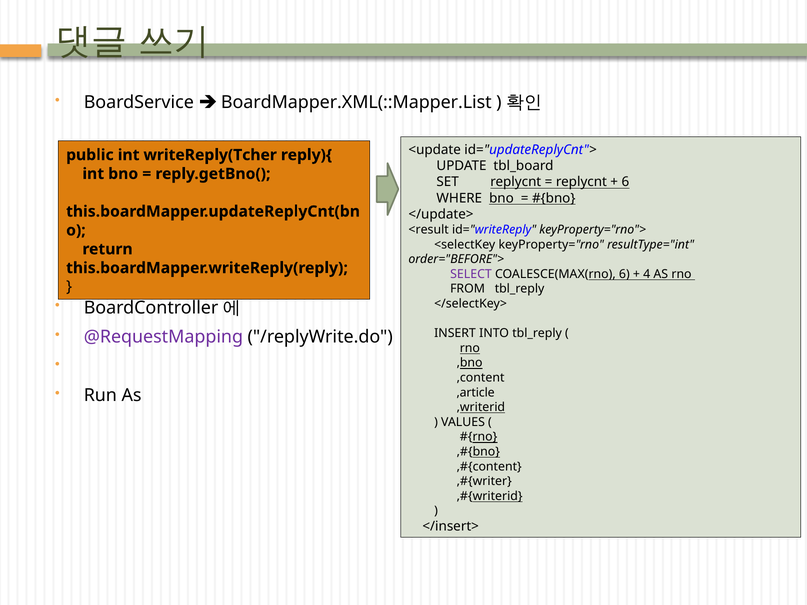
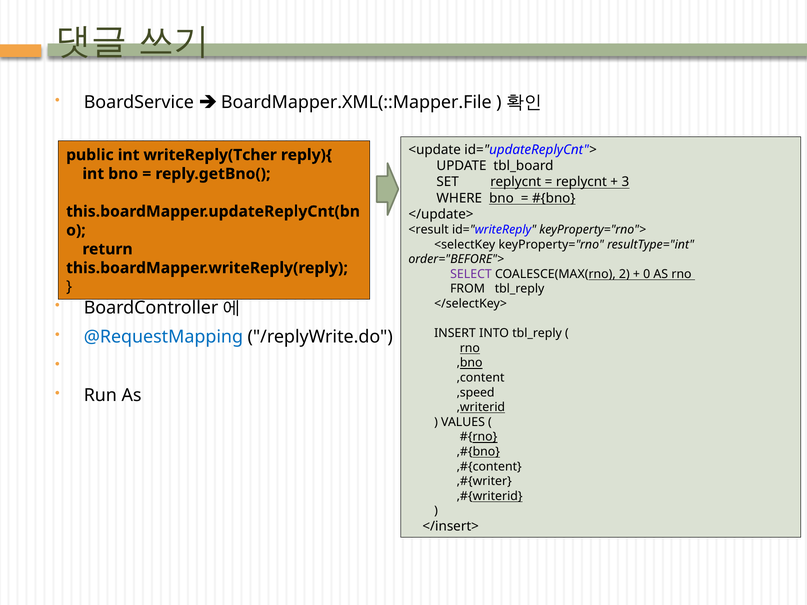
BoardMapper.XML(::Mapper.List: BoardMapper.XML(::Mapper.List -> BoardMapper.XML(::Mapper.File (356, 102)
6: 6 -> 3 (625, 182)
COALESCE(MAX(rno 6: 6 -> 2 (624, 274)
4: 4 -> 0 (647, 274)
@RequestMapping colour: purple -> blue (163, 337)
,article: ,article -> ,speed (476, 393)
